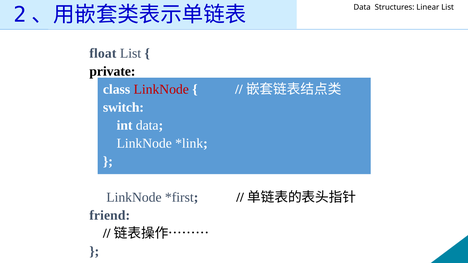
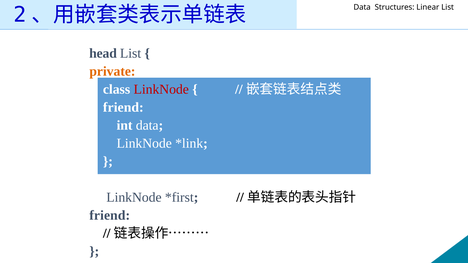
float: float -> head (103, 53)
private colour: black -> orange (112, 71)
switch: switch -> friend (123, 107)
